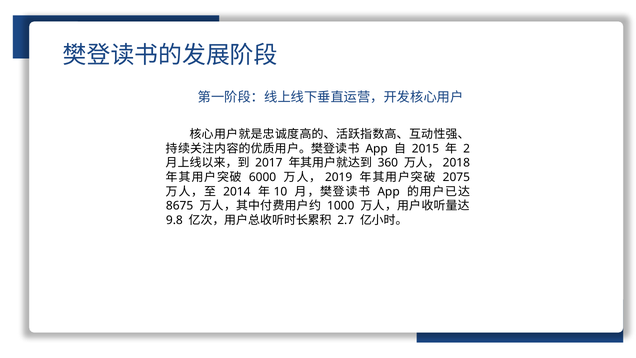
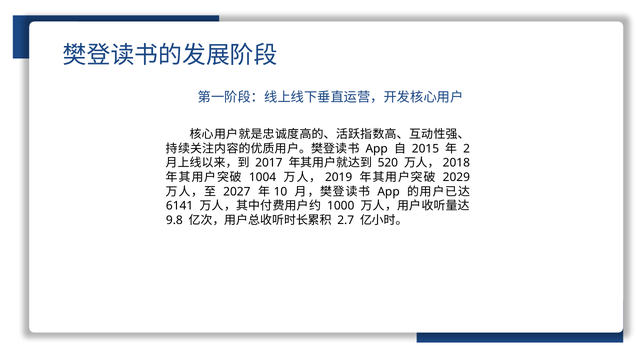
360: 360 -> 520 (388, 163)
6000: 6000 -> 1004 (263, 177)
2075: 2075 -> 2029 (456, 177)
2014: 2014 -> 2027 (237, 191)
8675: 8675 -> 6141 (180, 206)
